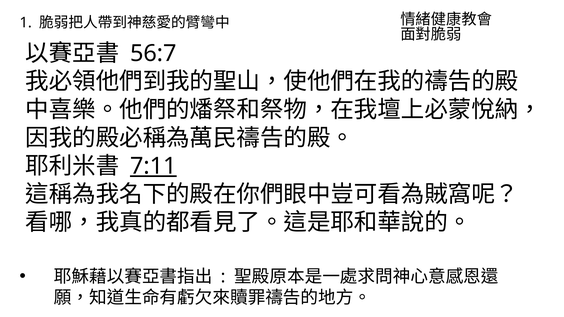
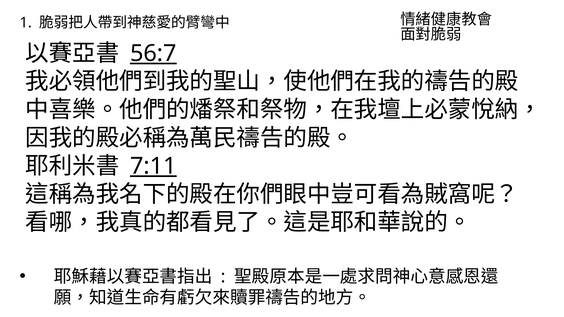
56:7 underline: none -> present (153, 53)
